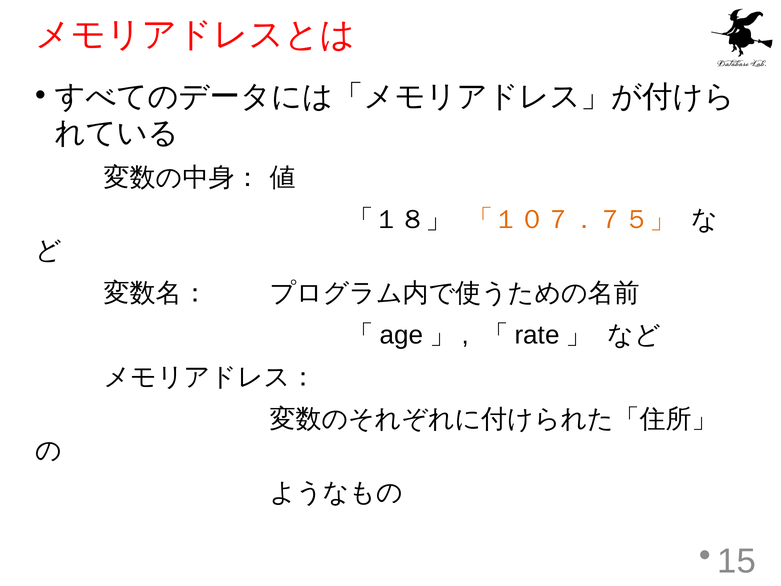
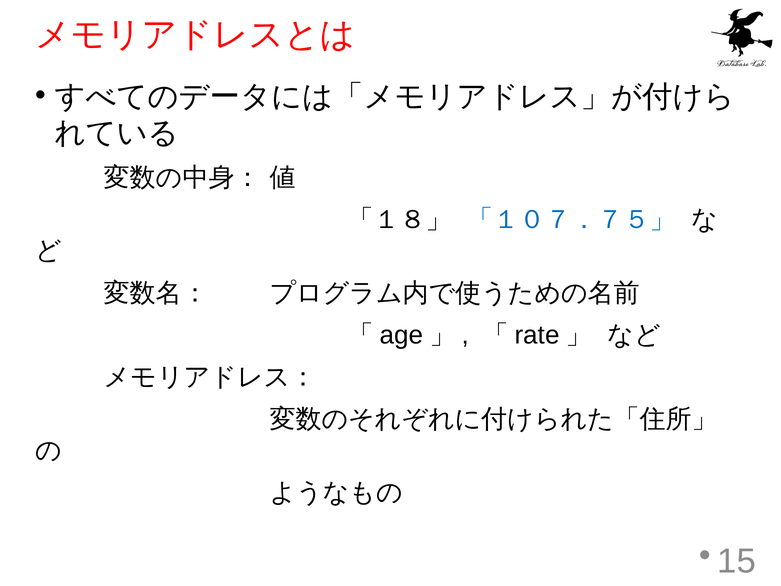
「１０７．７５」 colour: orange -> blue (571, 220)
